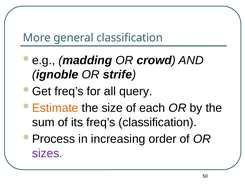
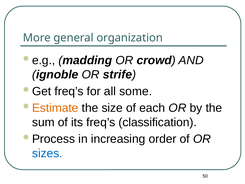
general classification: classification -> organization (130, 38)
query: query -> some (136, 91)
sizes colour: purple -> blue (47, 153)
